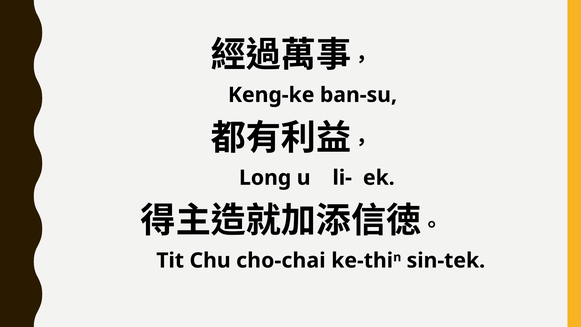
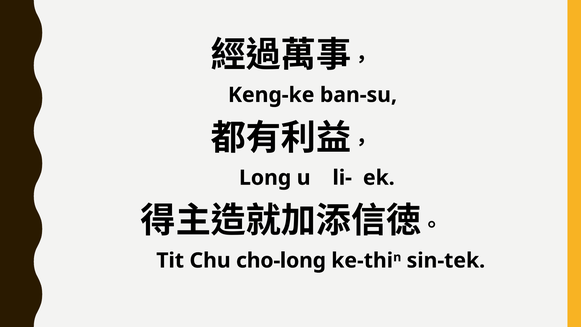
cho-chai: cho-chai -> cho-long (281, 260)
